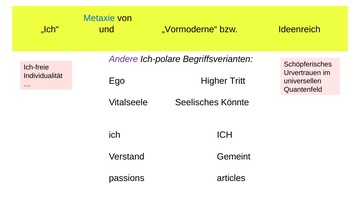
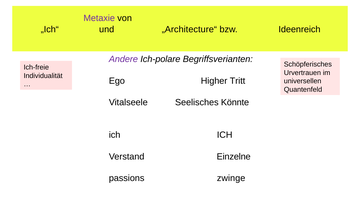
Metaxie colour: blue -> purple (99, 18)
„Vormoderne“: „Vormoderne“ -> „Architecture“ (189, 29)
Gemeint: Gemeint -> Einzelne (234, 156)
articles: articles -> zwinge (231, 178)
